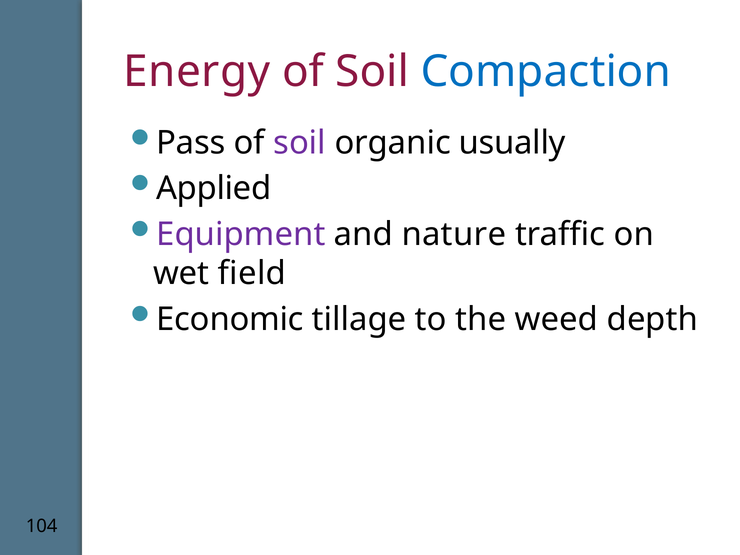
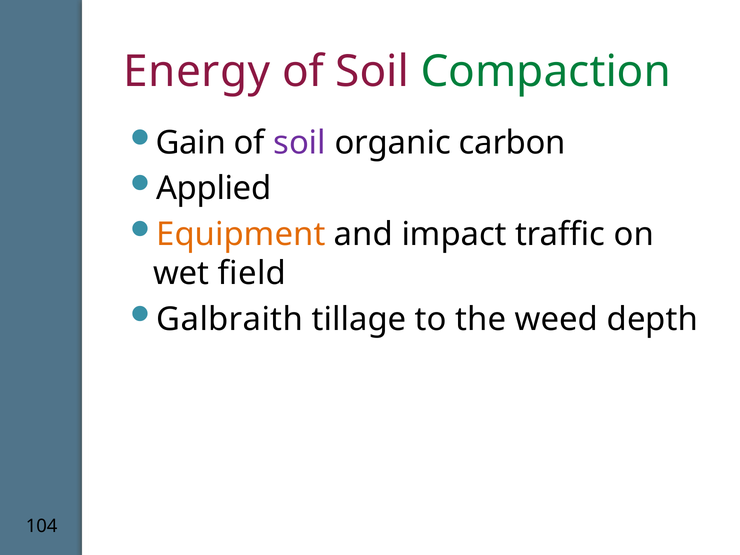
Compaction colour: blue -> green (546, 72)
Pass: Pass -> Gain (191, 143)
usually: usually -> carbon (512, 143)
Equipment colour: purple -> orange (241, 234)
nature: nature -> impact (454, 234)
Economic: Economic -> Galbraith (230, 319)
